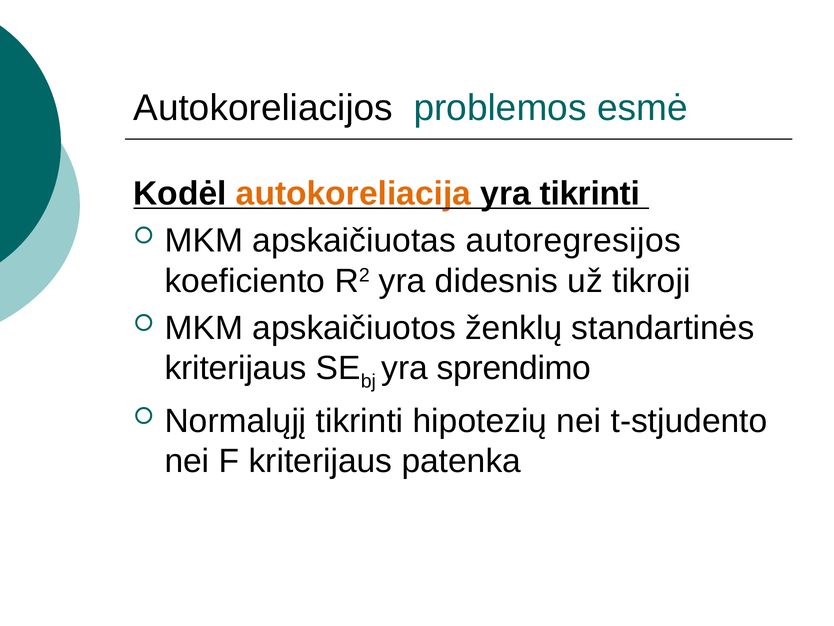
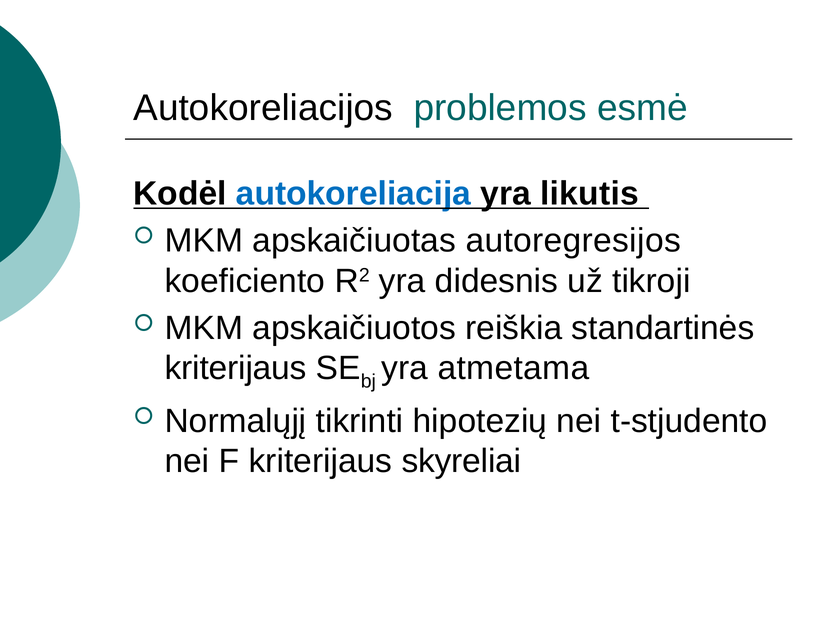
autokoreliacija colour: orange -> blue (353, 193)
yra tikrinti: tikrinti -> likutis (590, 193)
ženklų: ženklų -> reiškia (514, 328)
sprendimo: sprendimo -> atmetama (514, 368)
patenka: patenka -> skyreliai (461, 461)
